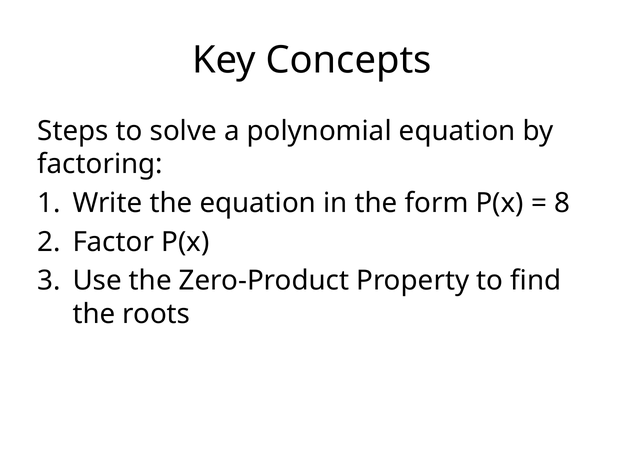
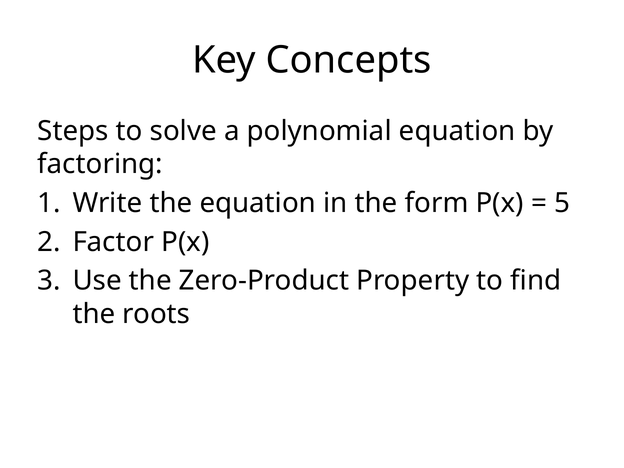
8: 8 -> 5 (562, 203)
